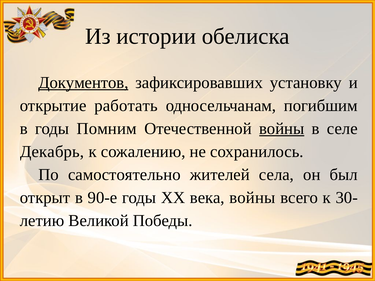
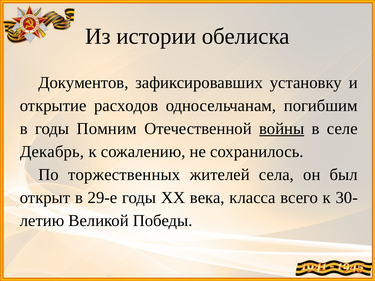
Документов underline: present -> none (83, 83)
работать: работать -> расходов (126, 106)
самостоятельно: самостоятельно -> торжественных (124, 175)
90-е: 90-е -> 29-е (103, 198)
века войны: войны -> класса (252, 198)
